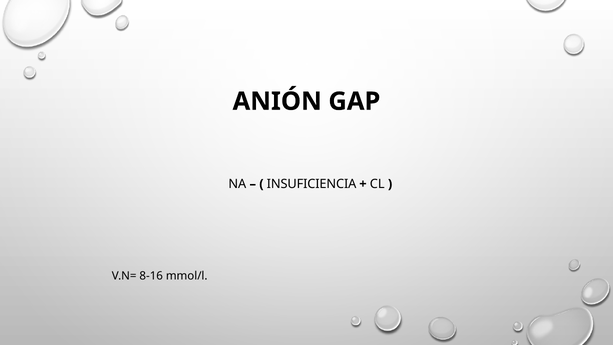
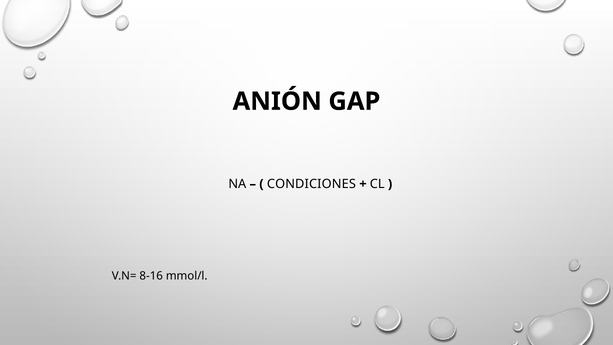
INSUFICIENCIA: INSUFICIENCIA -> CONDICIONES (311, 184)
